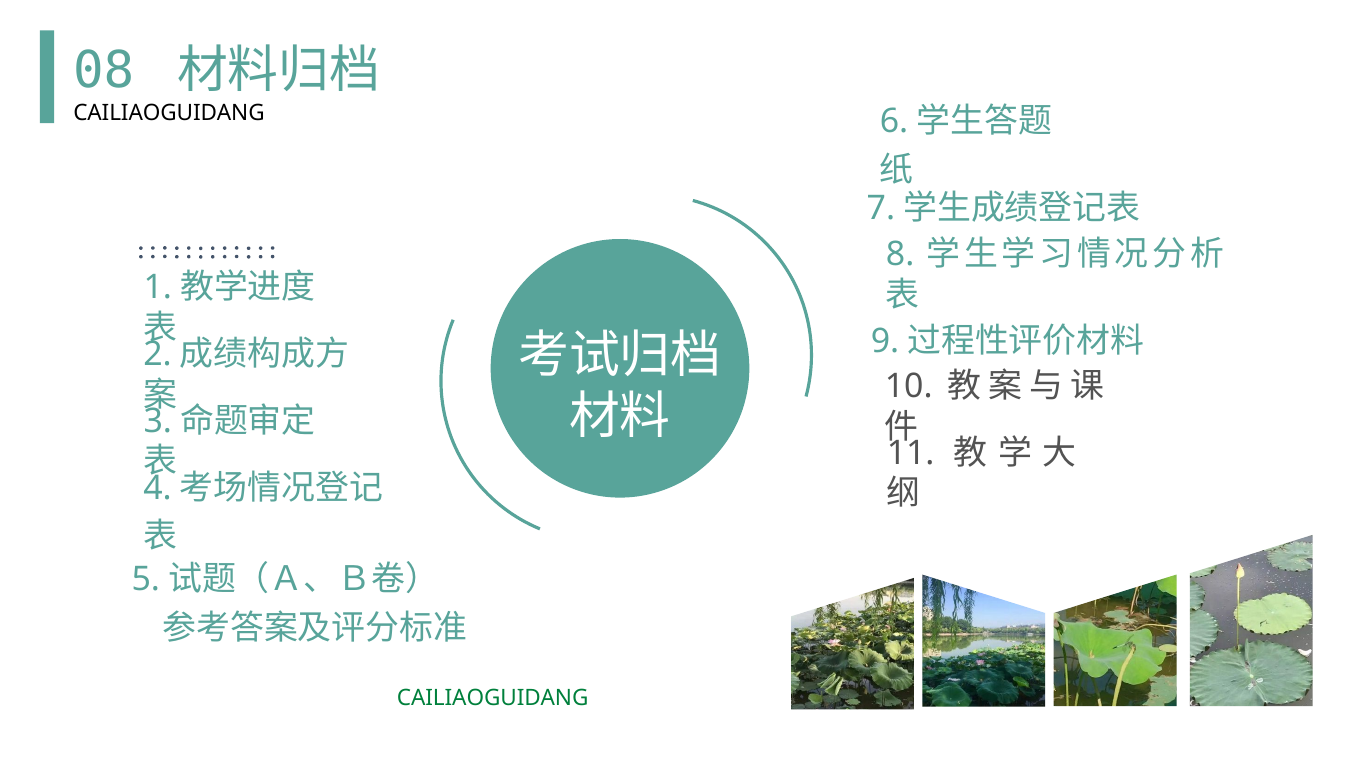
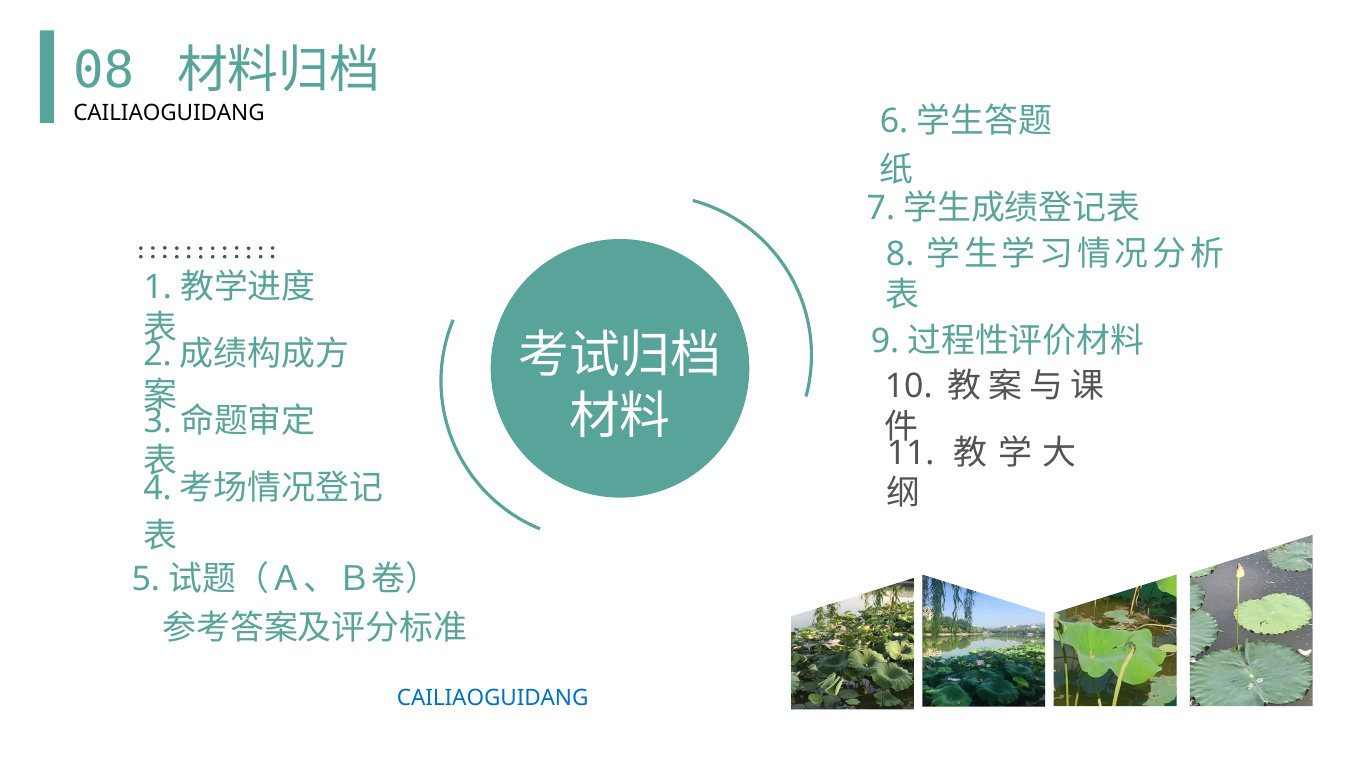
CAILIAOGUIDANG colour: green -> blue (493, 699)
